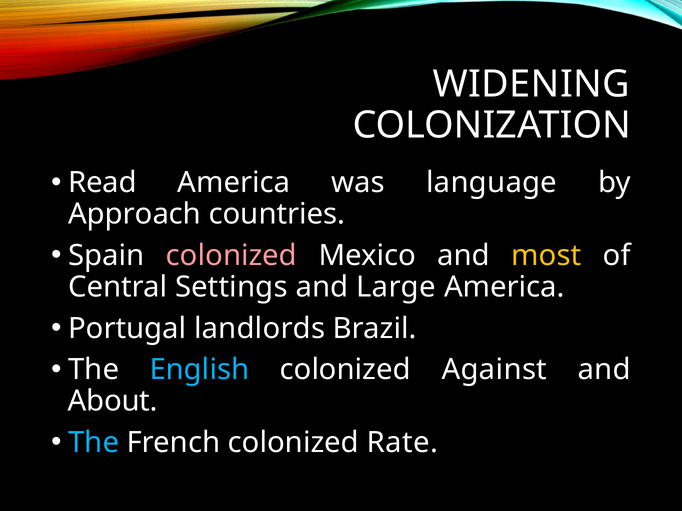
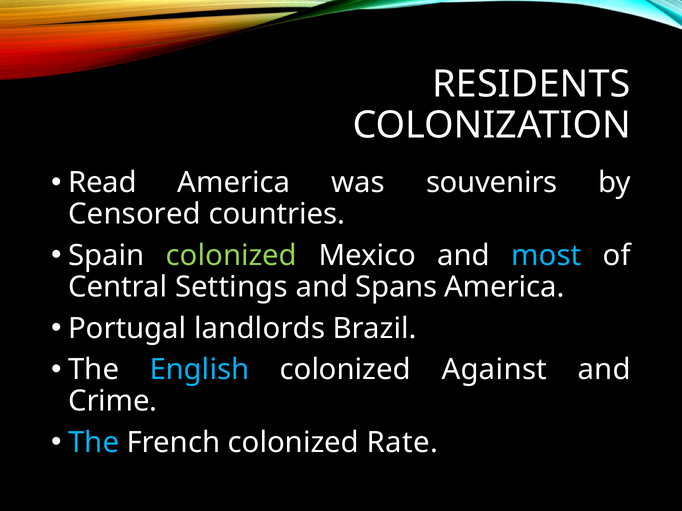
WIDENING: WIDENING -> RESIDENTS (531, 85)
language: language -> souvenirs (492, 183)
Approach: Approach -> Censored (135, 215)
colonized colour: pink -> light green (231, 256)
most colour: yellow -> light blue (546, 256)
Large: Large -> Spans (396, 287)
About: About -> Crime (113, 402)
